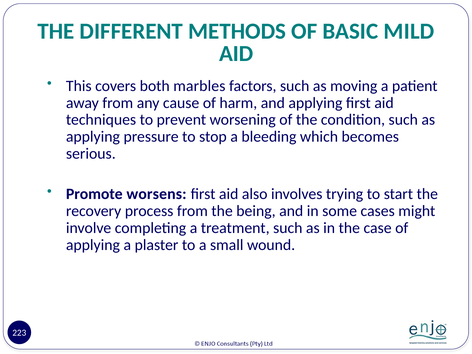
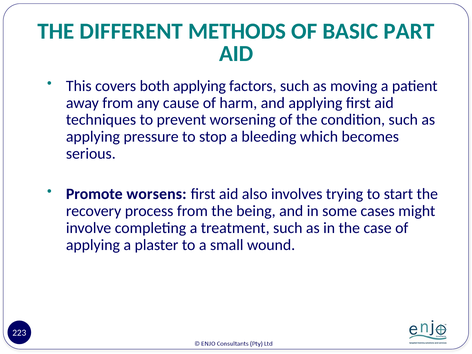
MILD: MILD -> PART (409, 31)
both marbles: marbles -> applying (199, 86)
